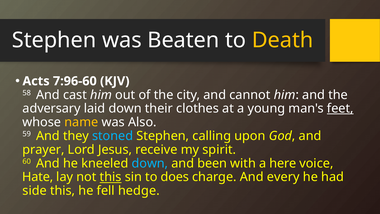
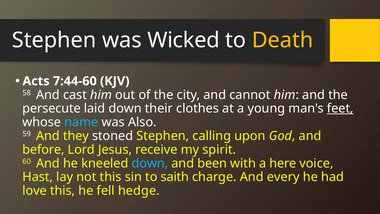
Beaten: Beaten -> Wicked (184, 40)
7:96-60: 7:96-60 -> 7:44-60 (75, 81)
adversary: adversary -> persecute (52, 108)
name colour: yellow -> light blue (81, 122)
stoned colour: light blue -> white (113, 136)
prayer: prayer -> before (43, 149)
Hate: Hate -> Hast (38, 177)
this underline: present -> none (111, 177)
does: does -> saith (175, 177)
side: side -> love (35, 191)
